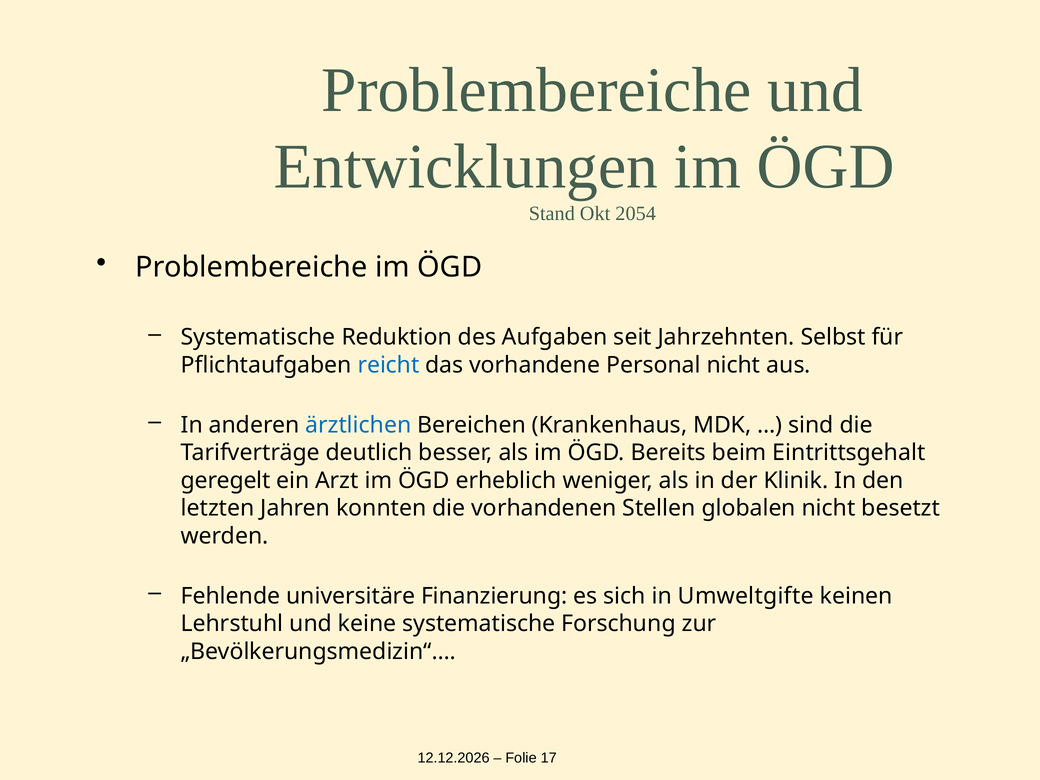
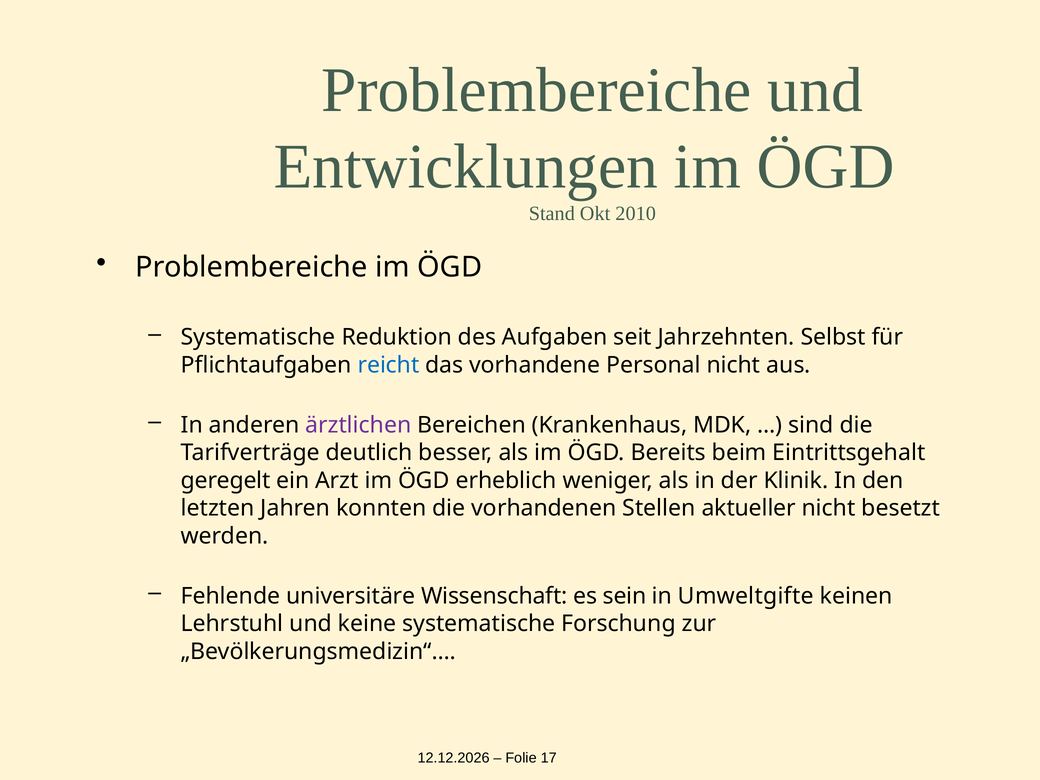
2054: 2054 -> 2010 (636, 214)
ärztlichen colour: blue -> purple (358, 425)
globalen: globalen -> aktueller (749, 508)
Finanzierung: Finanzierung -> Wissenschaft (494, 596)
sich: sich -> sein (625, 596)
